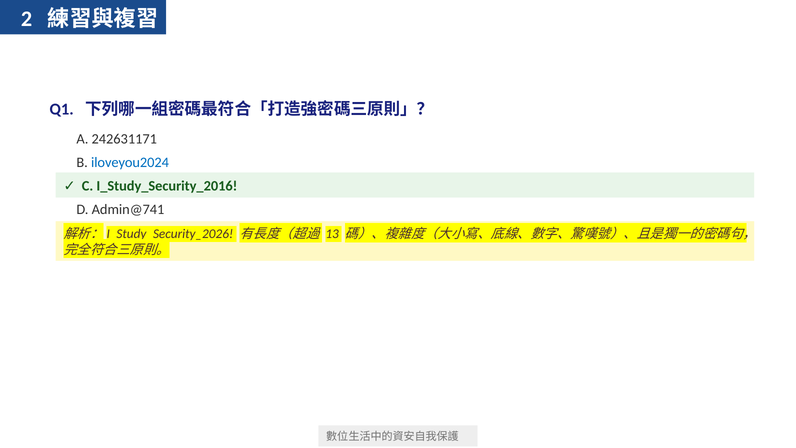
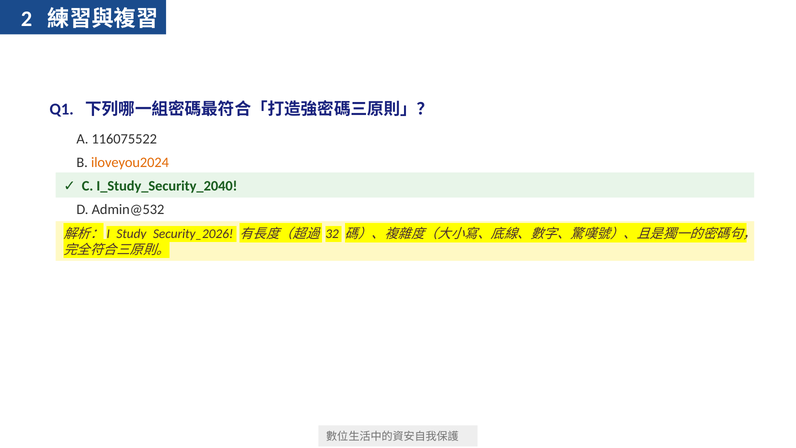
242631171: 242631171 -> 116075522 (124, 139)
iloveyou2024 colour: blue -> orange (130, 162)
I_Study_Security_2016: I_Study_Security_2016 -> I_Study_Security_2040 (167, 186)
Admin@741: Admin@741 -> Admin@532 (128, 209)
13: 13 -> 32 (332, 234)
